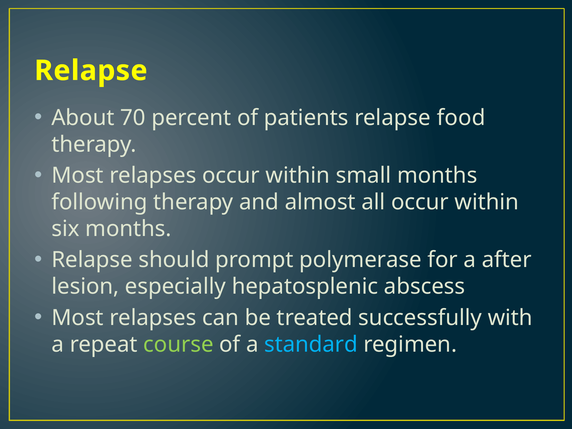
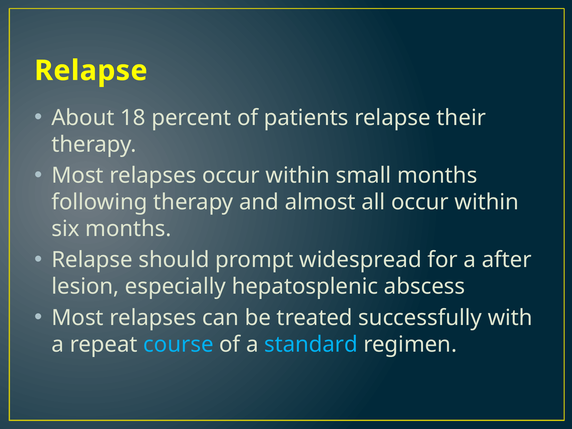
70: 70 -> 18 (133, 118)
food: food -> their (461, 118)
polymerase: polymerase -> widespread (360, 260)
course colour: light green -> light blue (178, 344)
